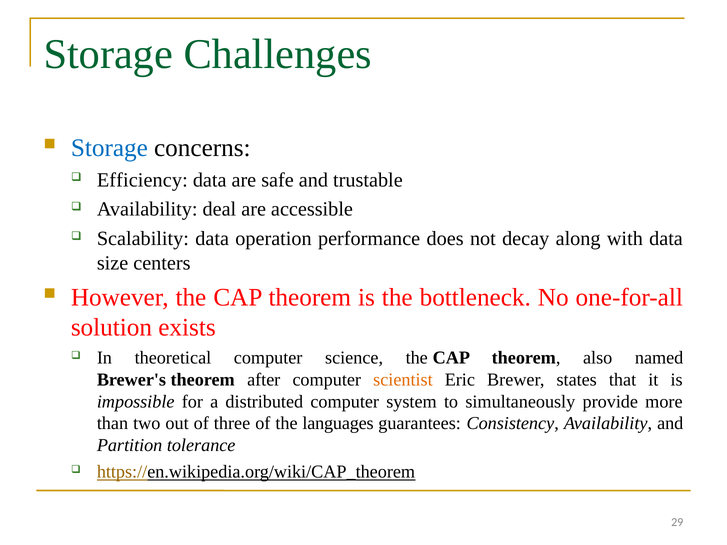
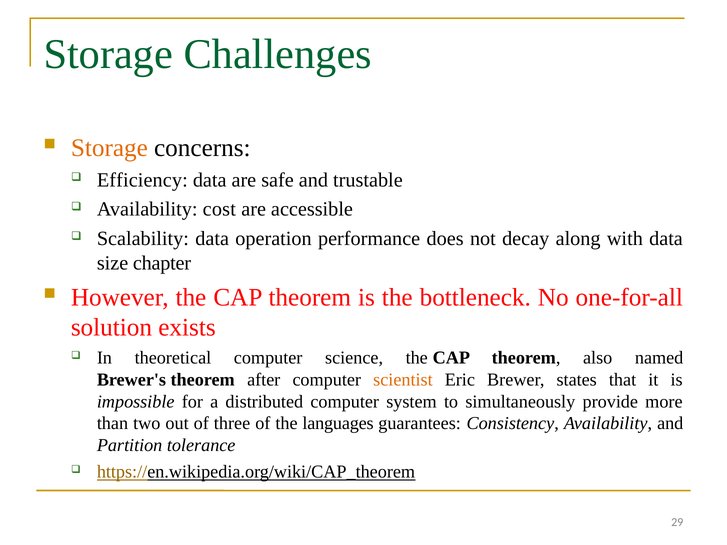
Storage colour: blue -> orange (109, 148)
deal: deal -> cost (219, 209)
centers: centers -> chapter (162, 263)
